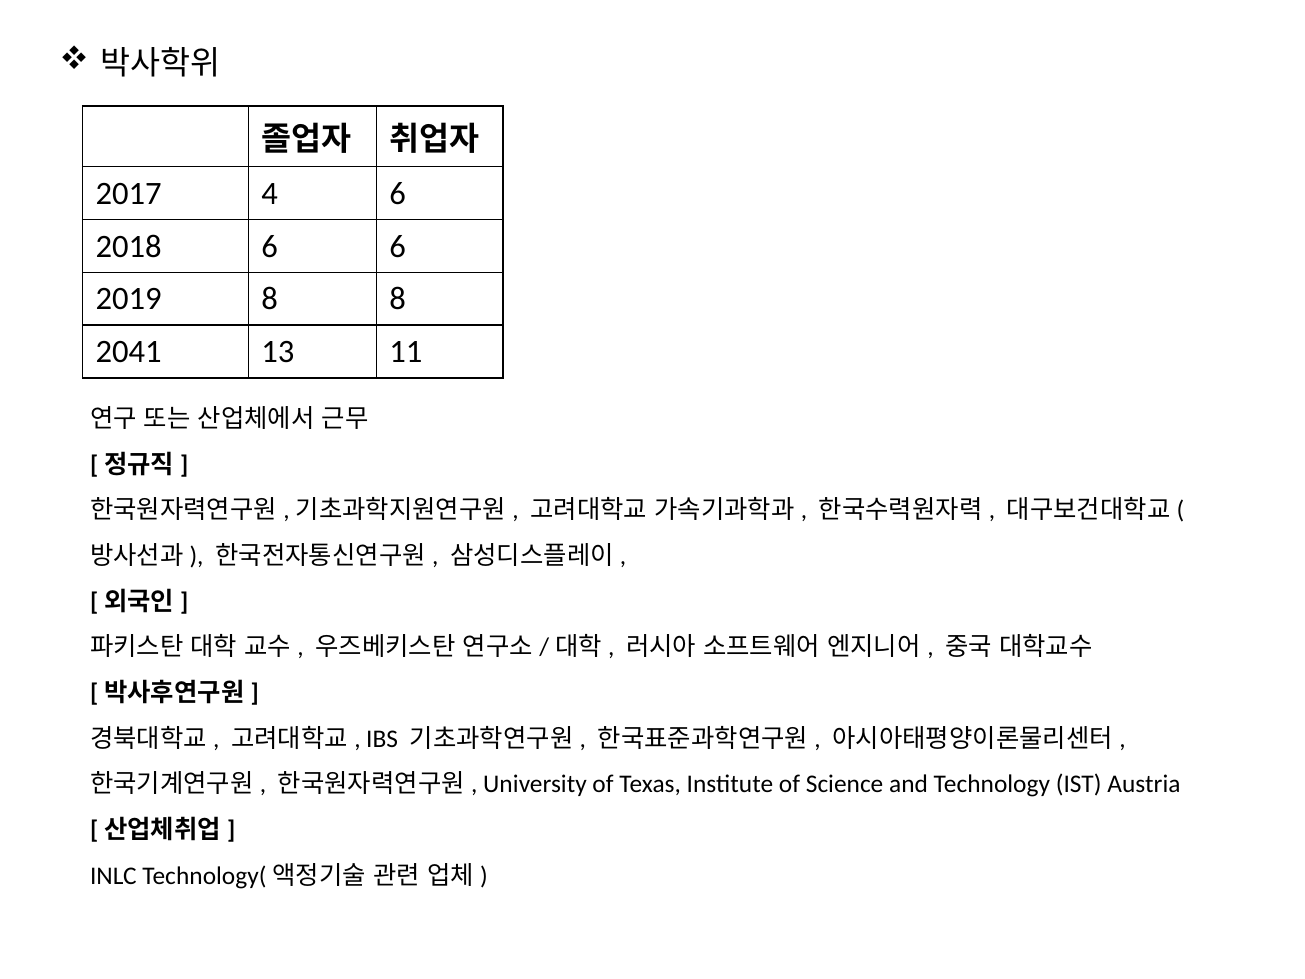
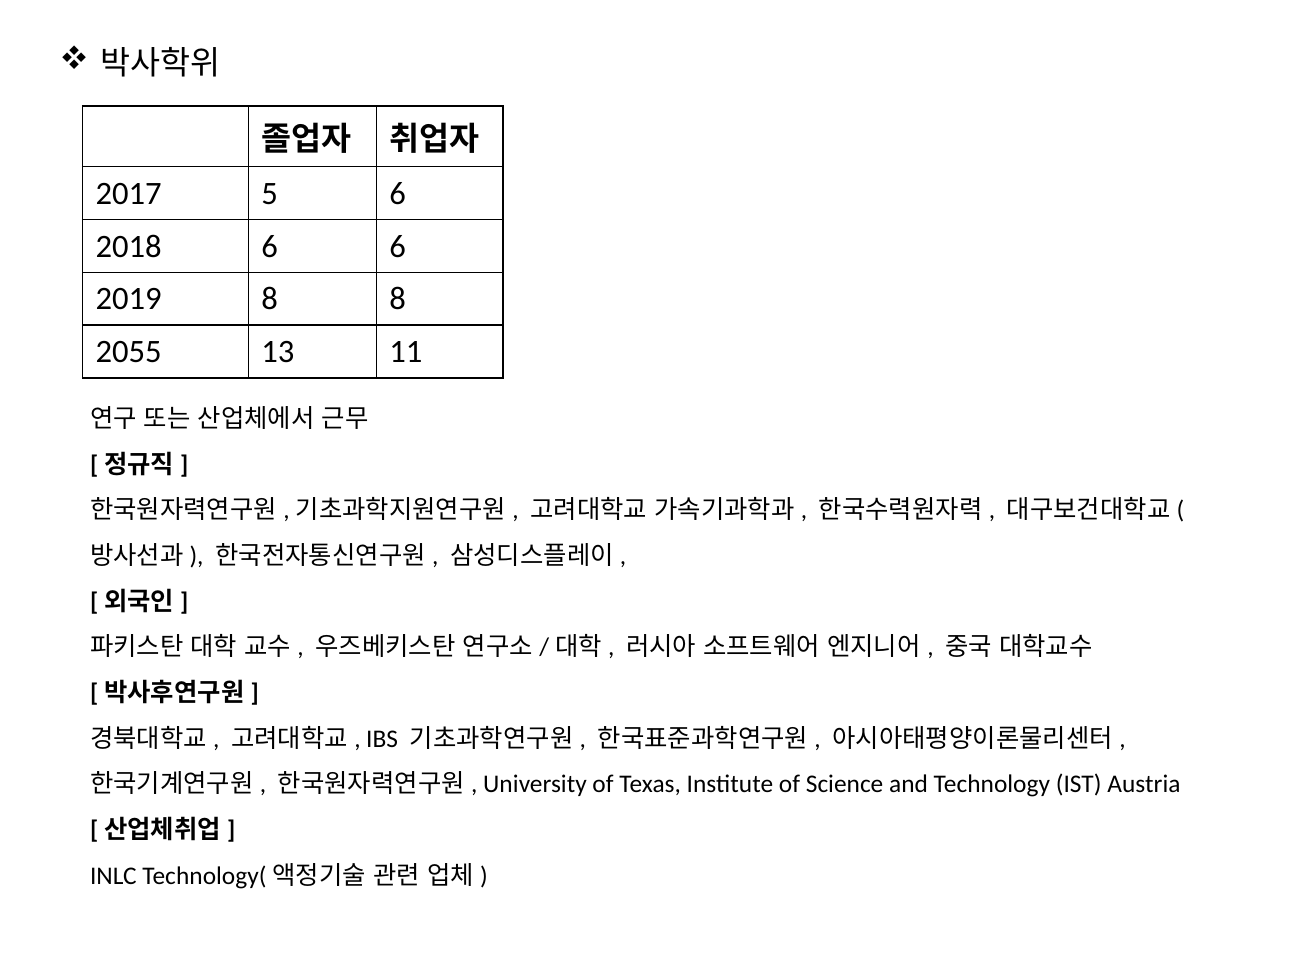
4: 4 -> 5 (270, 193)
2041: 2041 -> 2055 (129, 352)
